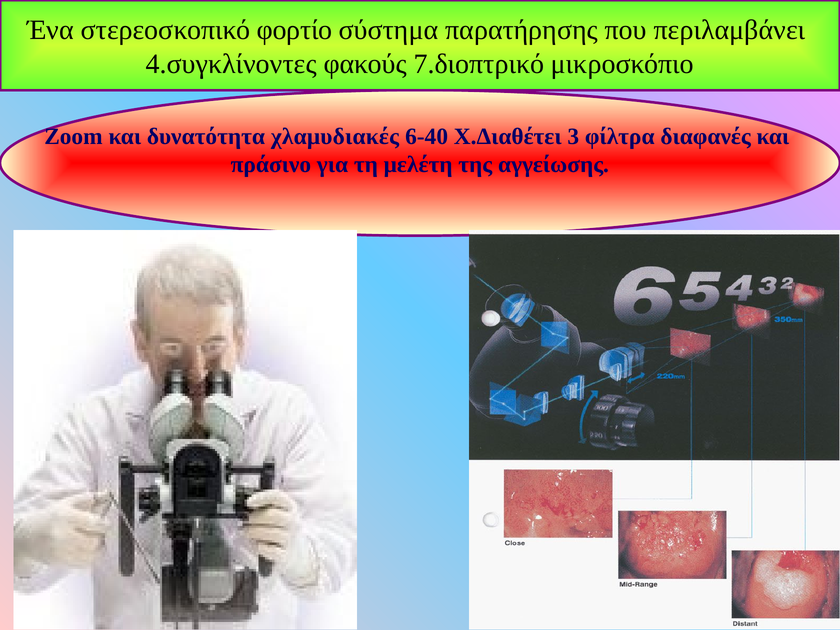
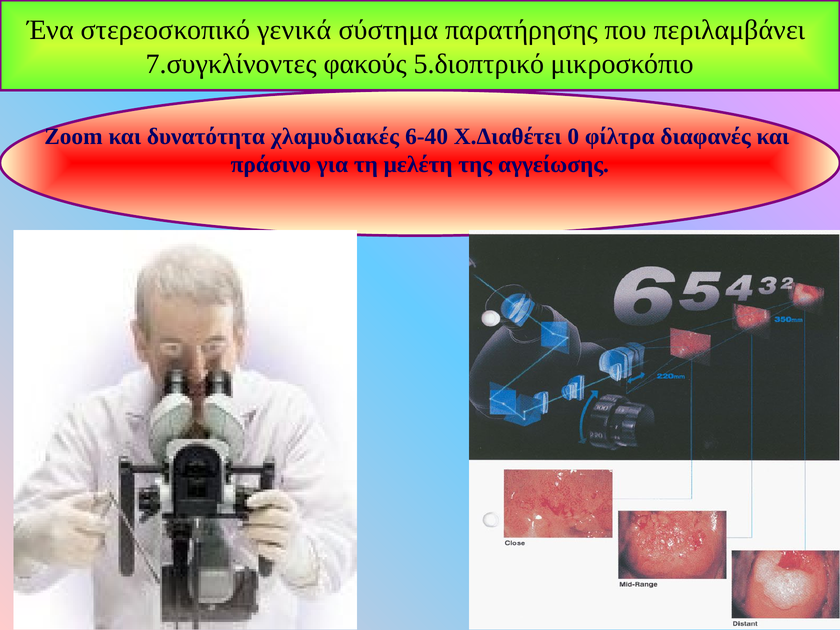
φορτίο: φορτίο -> γενικά (294, 30)
4.συγκλίνοντες: 4.συγκλίνοντες -> 7.συγκλίνοντες (231, 64)
7.διοπτρικό: 7.διοπτρικό -> 5.διοπτρικό (479, 64)
3: 3 -> 0 (573, 136)
